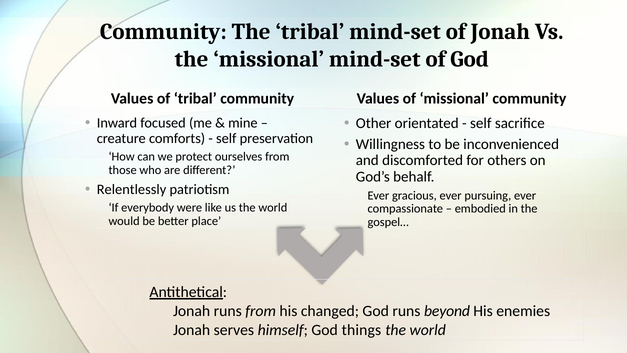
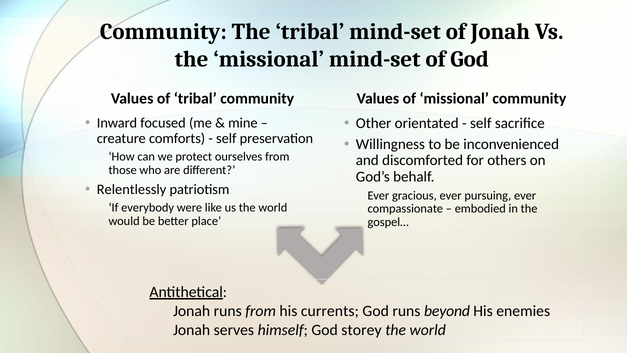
changed: changed -> currents (330, 311)
things: things -> storey (362, 330)
